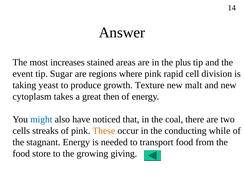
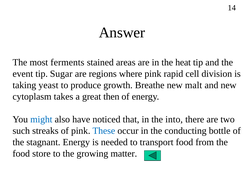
increases: increases -> ferments (67, 62)
plus: plus -> heat (183, 62)
Texture: Texture -> Breathe (150, 85)
coal: coal -> into (174, 119)
cells: cells -> such (21, 131)
These colour: orange -> blue (104, 131)
while: while -> bottle (220, 131)
giving: giving -> matter (124, 154)
